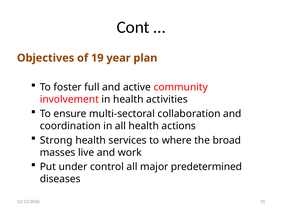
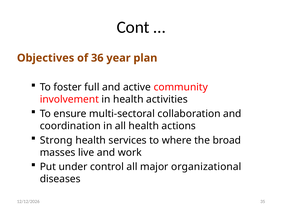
19: 19 -> 36 (97, 58)
predetermined: predetermined -> organizational (206, 167)
